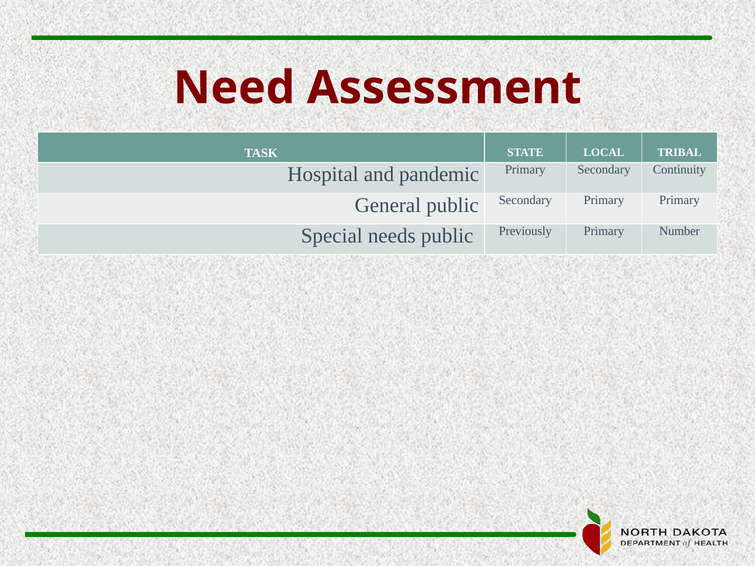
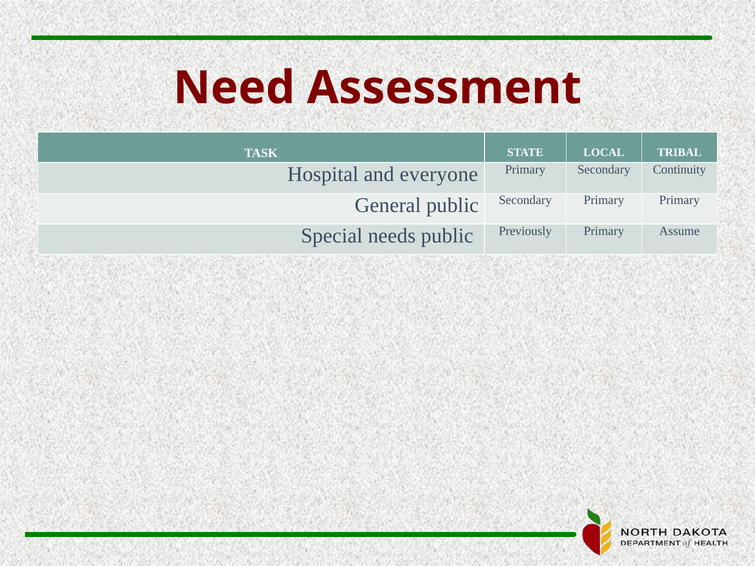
pandemic: pandemic -> everyone (439, 175)
Number: Number -> Assume (679, 231)
